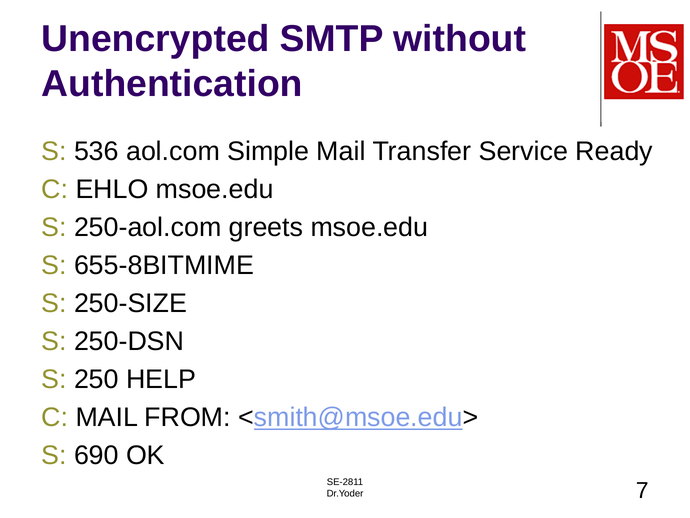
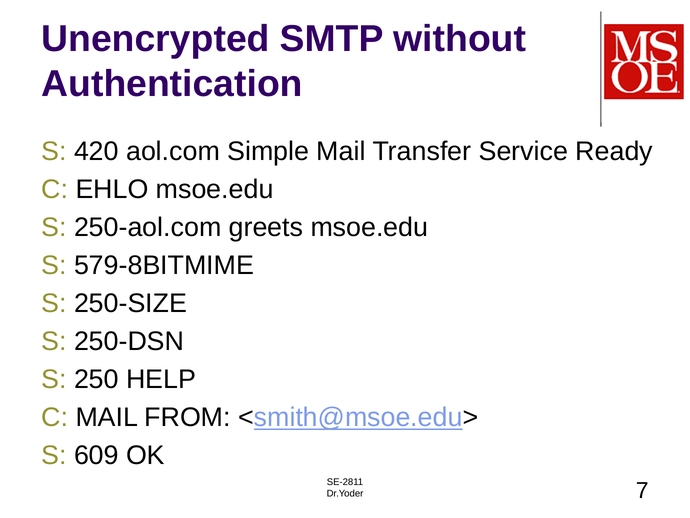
536: 536 -> 420 (96, 151)
655-8BITMIME: 655-8BITMIME -> 579-8BITMIME (164, 265)
690: 690 -> 609 (96, 455)
